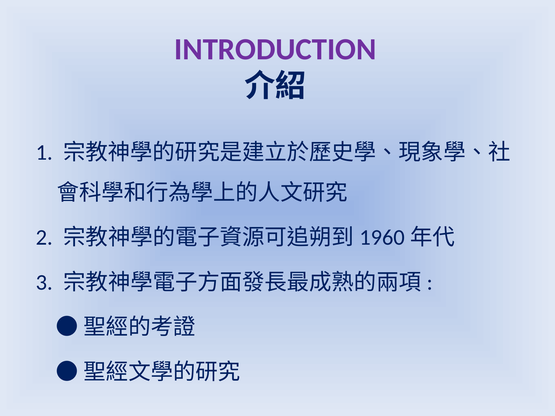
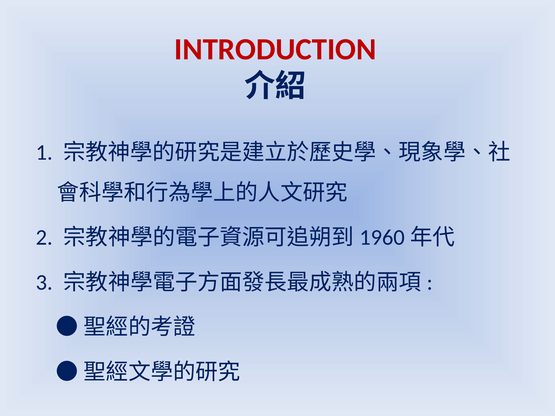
INTRODUCTION colour: purple -> red (275, 49)
